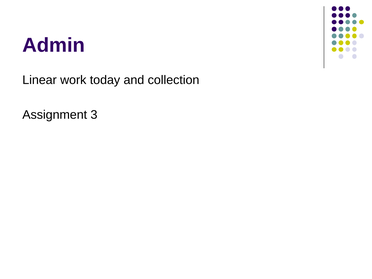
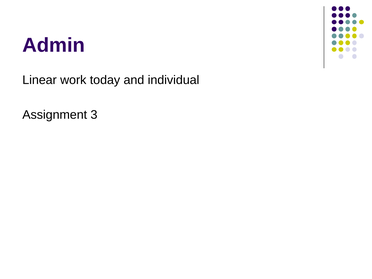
collection: collection -> individual (174, 80)
